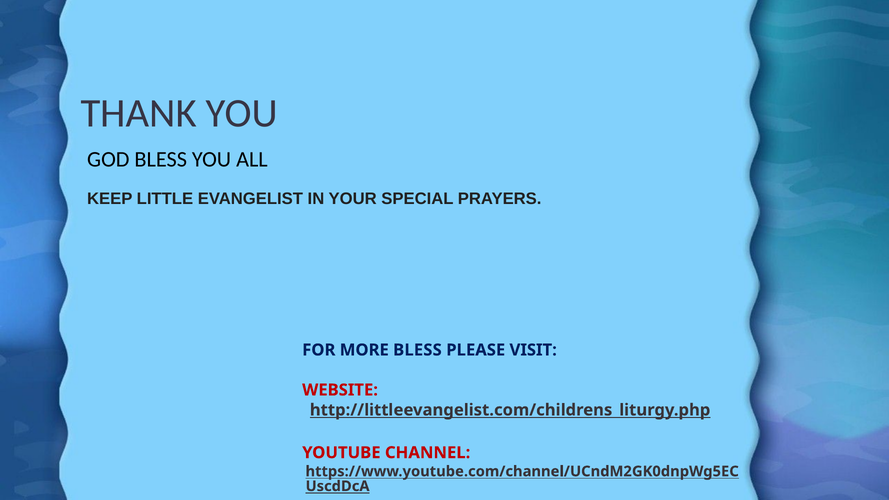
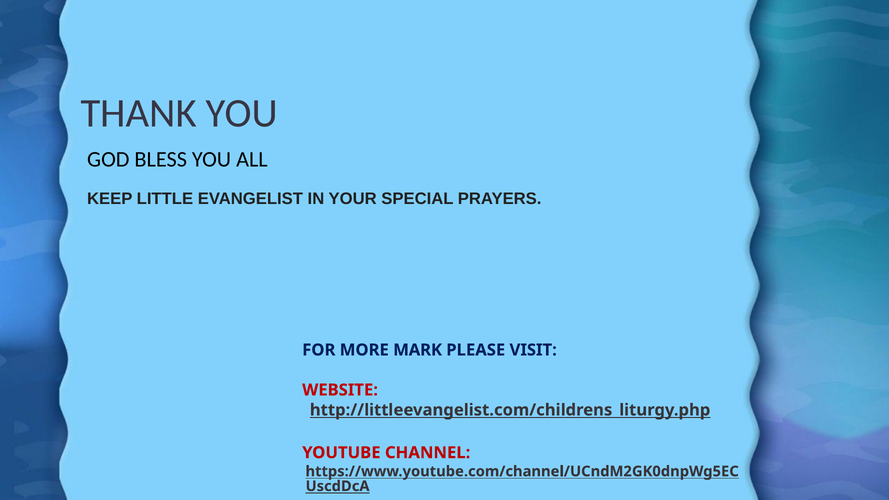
MORE BLESS: BLESS -> MARK (418, 350)
